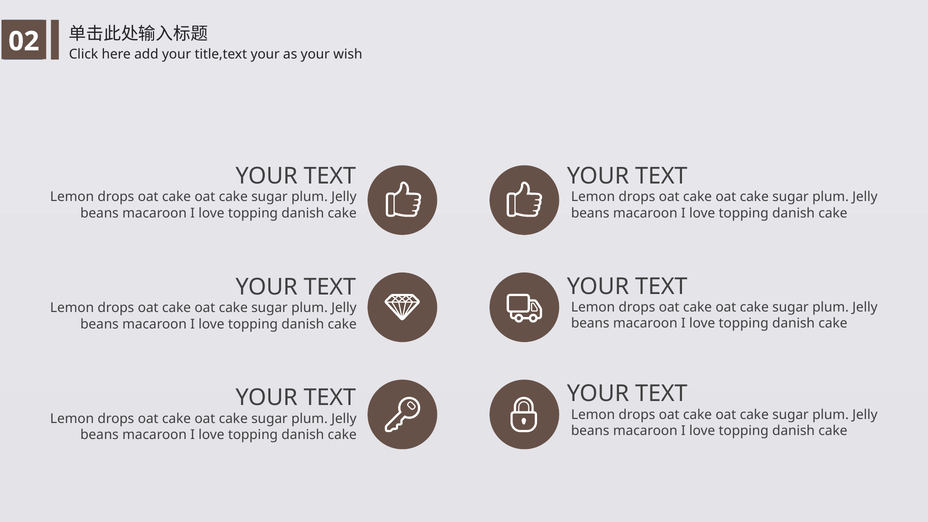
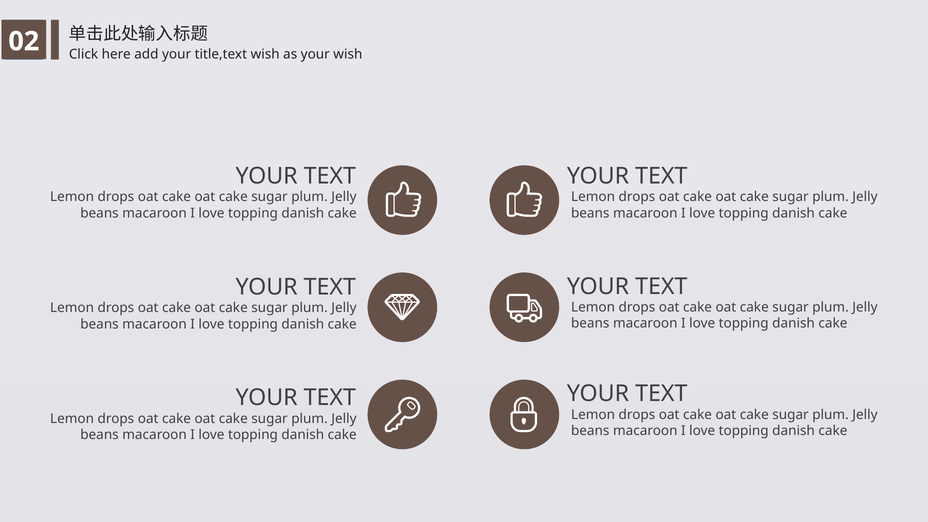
title,text your: your -> wish (265, 54)
